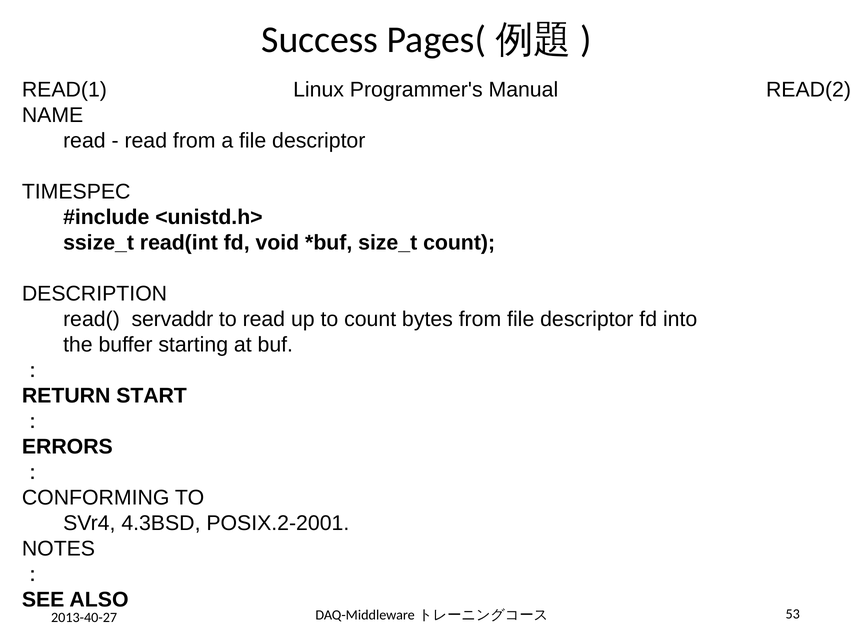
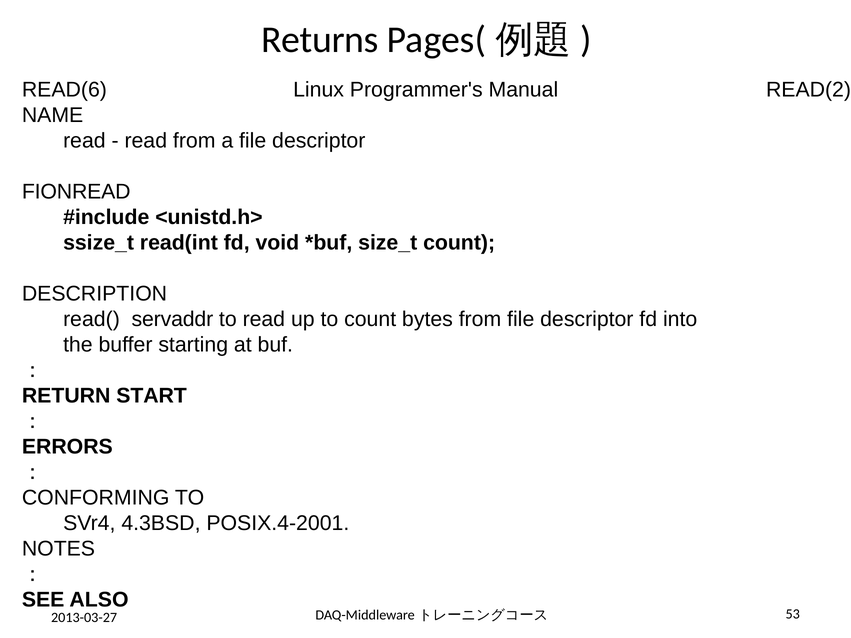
Success: Success -> Returns (320, 40)
READ(1: READ(1 -> READ(6 (64, 90)
TIMESPEC: TIMESPEC -> FIONREAD (76, 192)
POSIX.2-2001: POSIX.2-2001 -> POSIX.4-2001 (278, 524)
2013-40-27: 2013-40-27 -> 2013-03-27 (84, 618)
